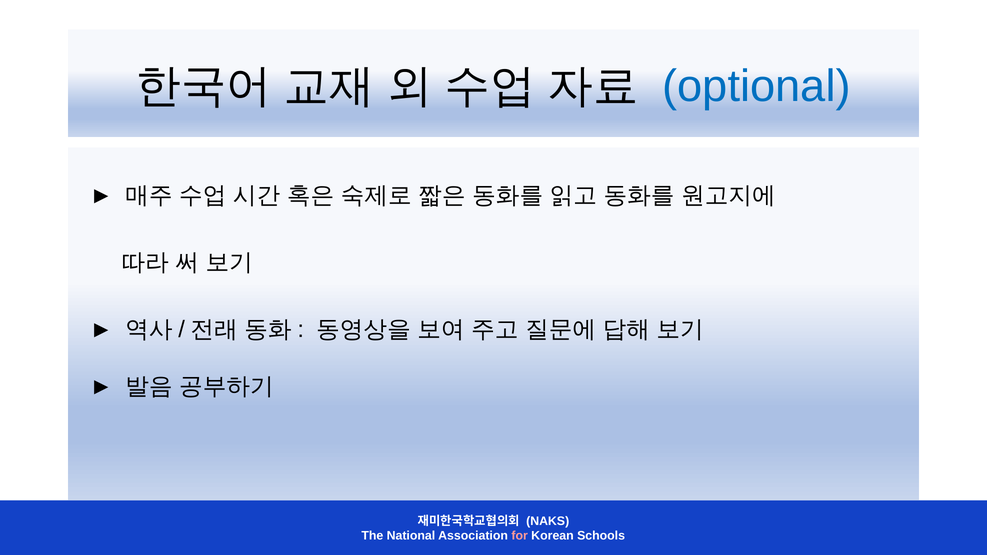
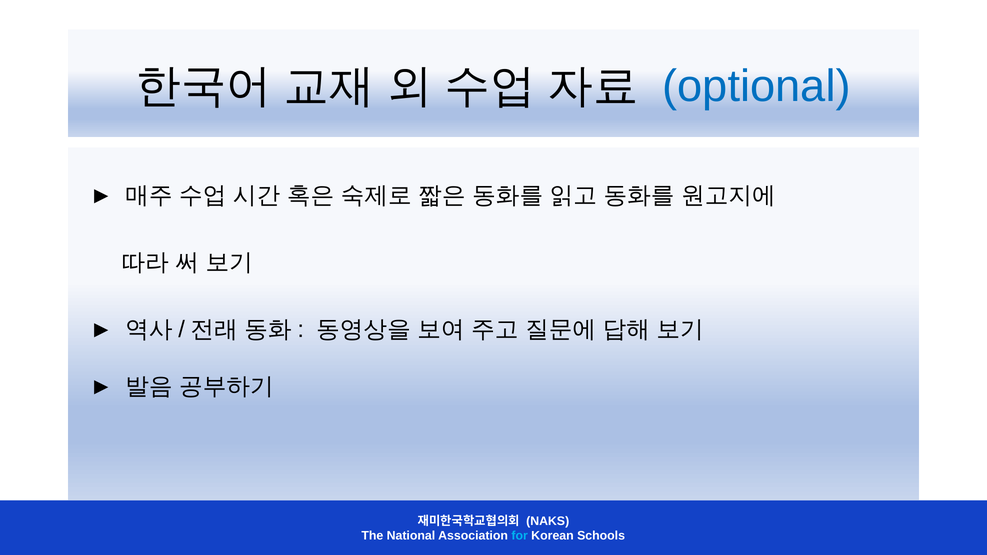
for colour: pink -> light blue (520, 536)
